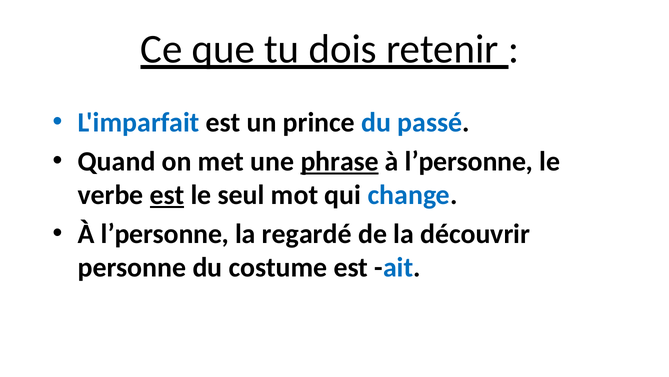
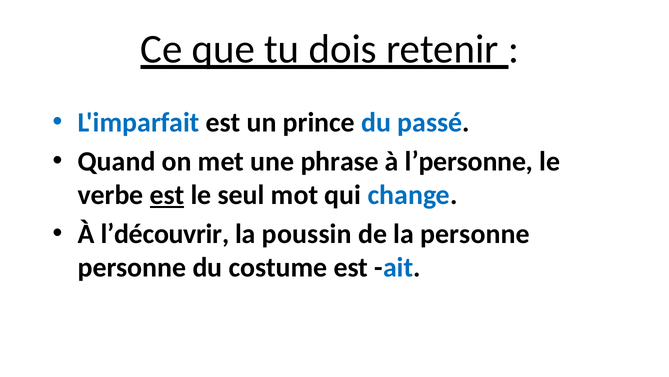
phrase underline: present -> none (340, 161)
l’personne: l’personne -> l’découvrir (165, 234)
regardé: regardé -> poussin (307, 234)
la découvrir: découvrir -> personne (475, 234)
